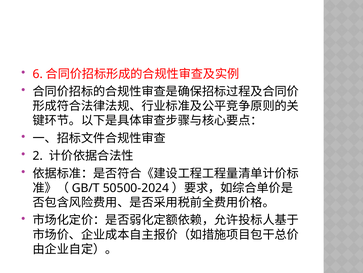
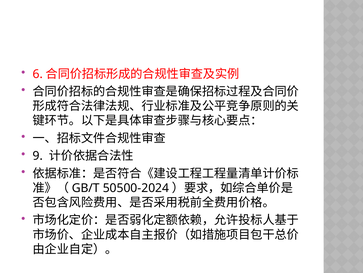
2: 2 -> 9 (38, 155)
